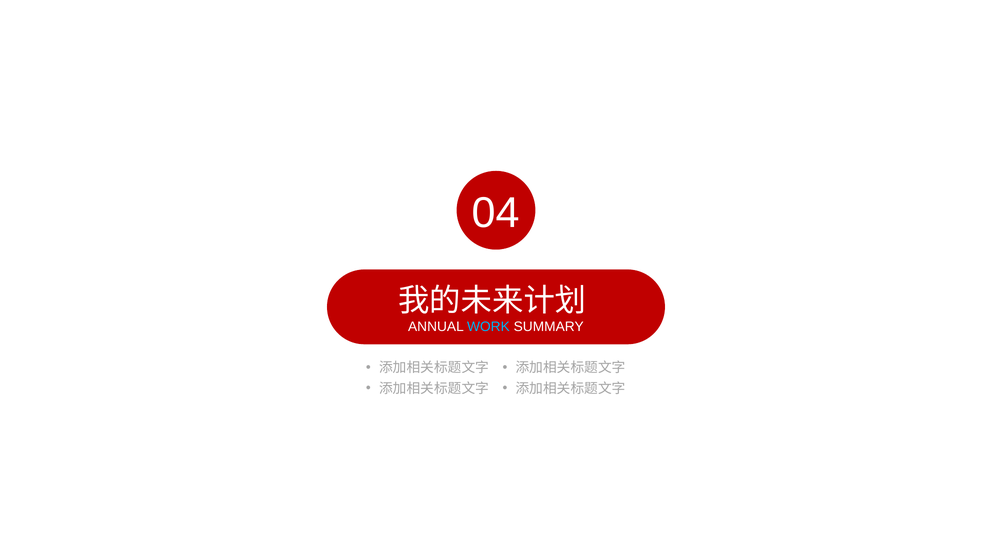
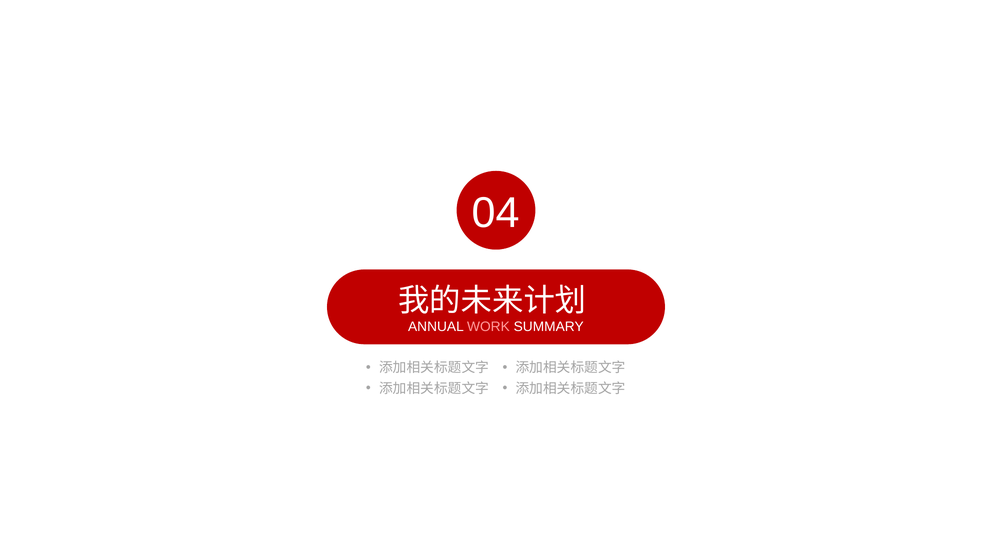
WORK colour: light blue -> pink (488, 327)
